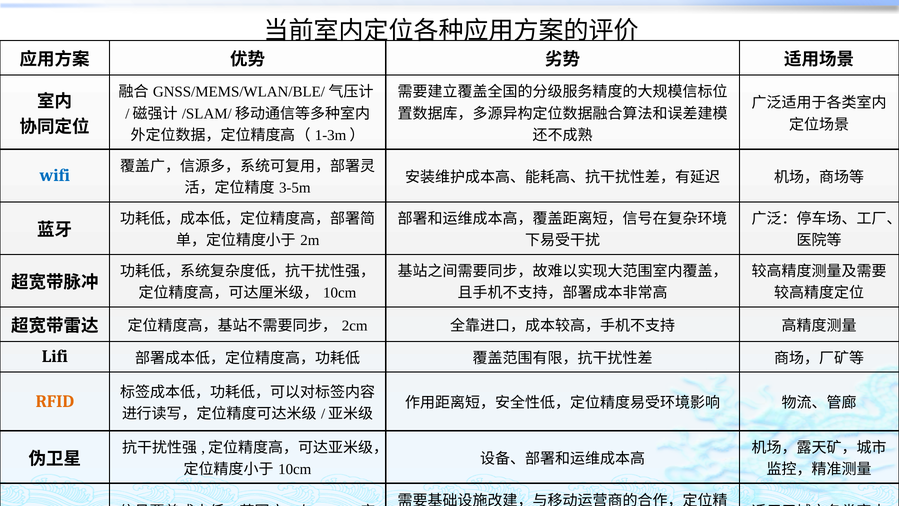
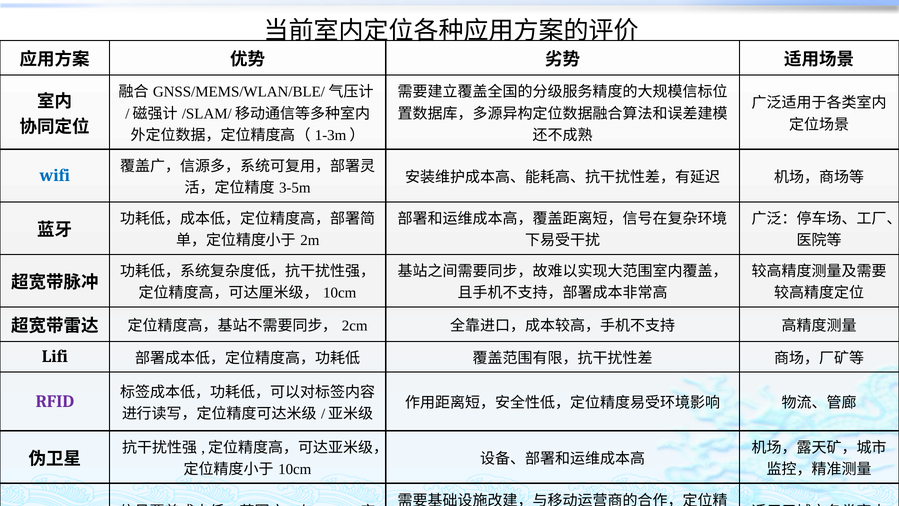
RFID colour: orange -> purple (55, 401)
